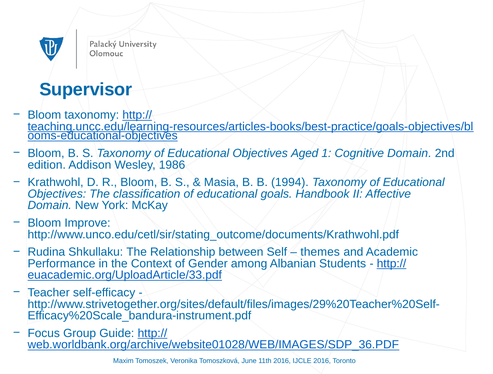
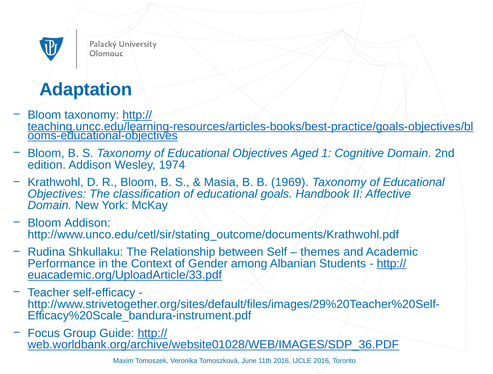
Supervisor: Supervisor -> Adaptation (86, 90)
1986: 1986 -> 1974 (172, 165)
1994: 1994 -> 1969 (290, 183)
Bloom Improve: Improve -> Addison (87, 223)
